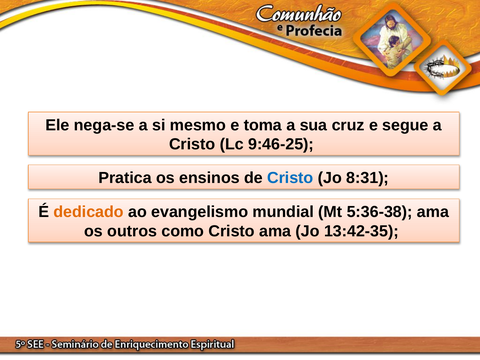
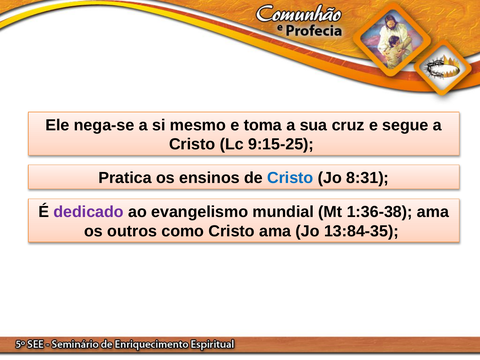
9:46-25: 9:46-25 -> 9:15-25 (281, 144)
dedicado colour: orange -> purple (89, 212)
5:36-38: 5:36-38 -> 1:36-38 (380, 212)
13:42-35: 13:42-35 -> 13:84-35 (361, 231)
